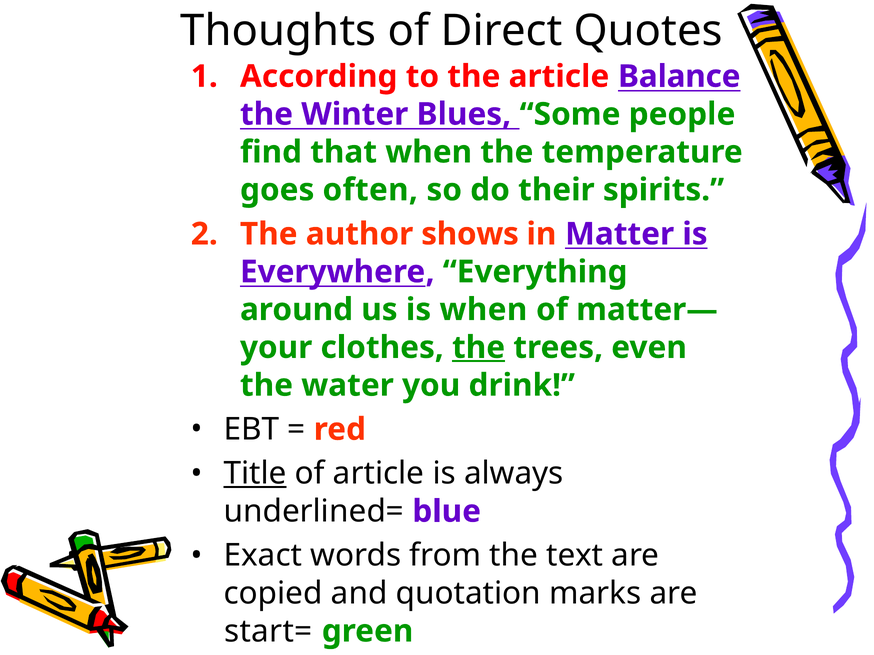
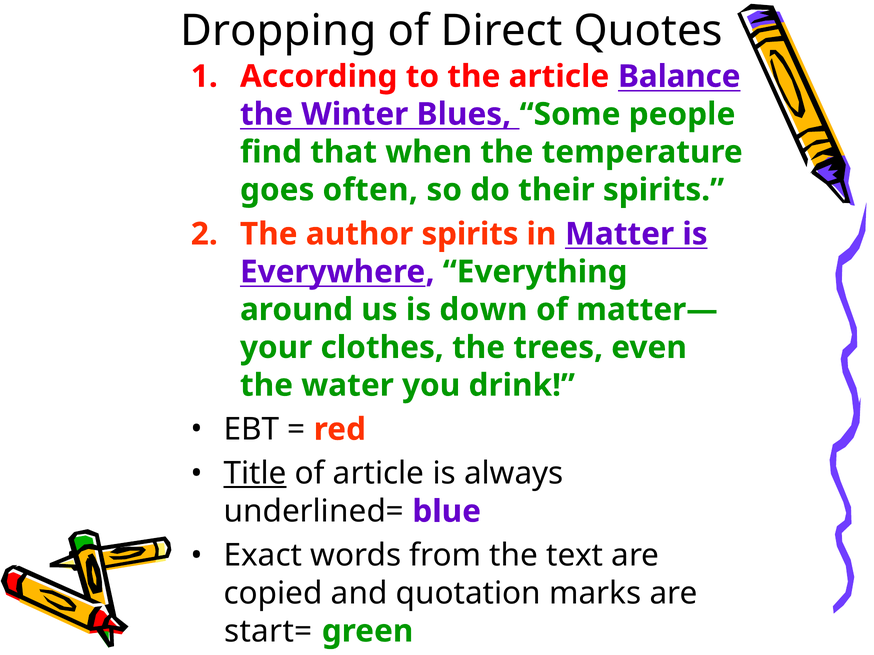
Thoughts: Thoughts -> Dropping (278, 31)
author shows: shows -> spirits (470, 234)
is when: when -> down (483, 310)
the underline: present -> none (479, 348)
